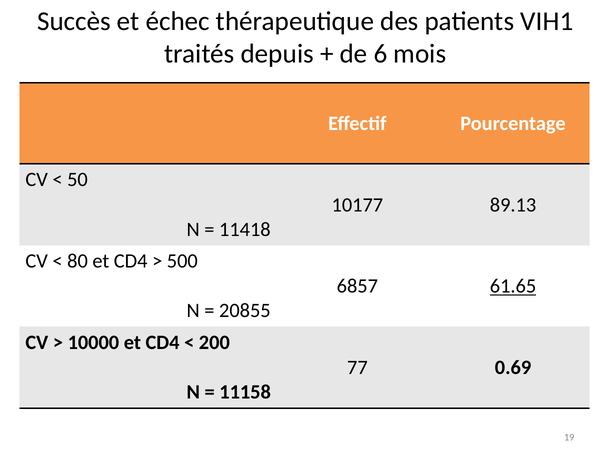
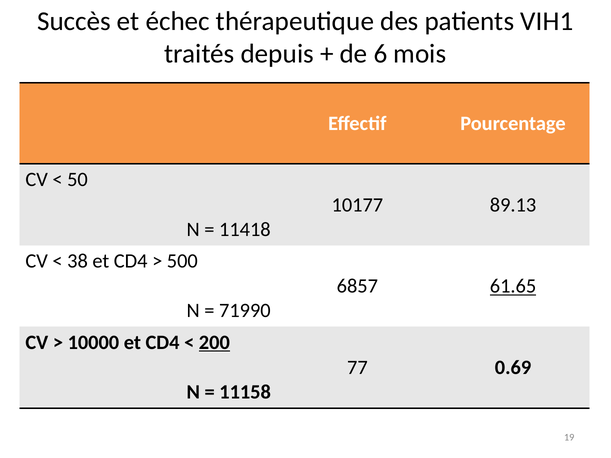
80: 80 -> 38 (78, 261)
20855: 20855 -> 71990 (245, 311)
200 underline: none -> present (214, 343)
